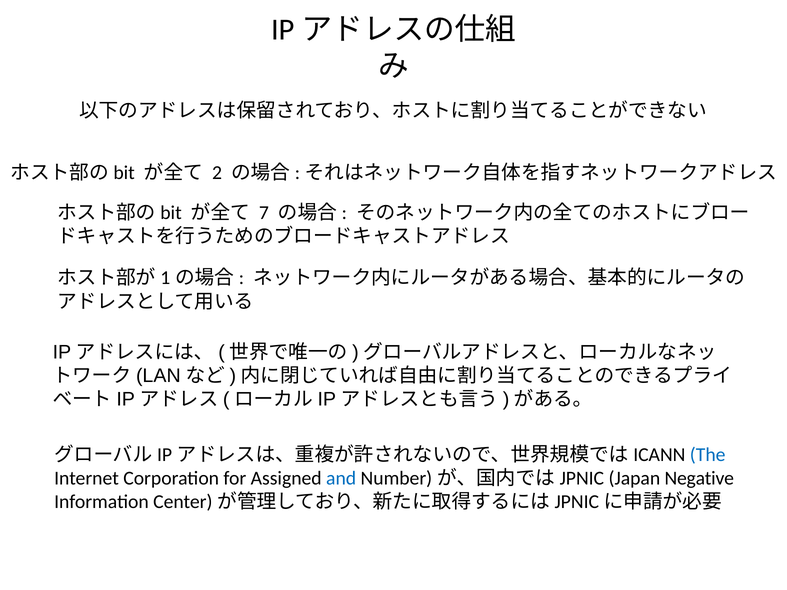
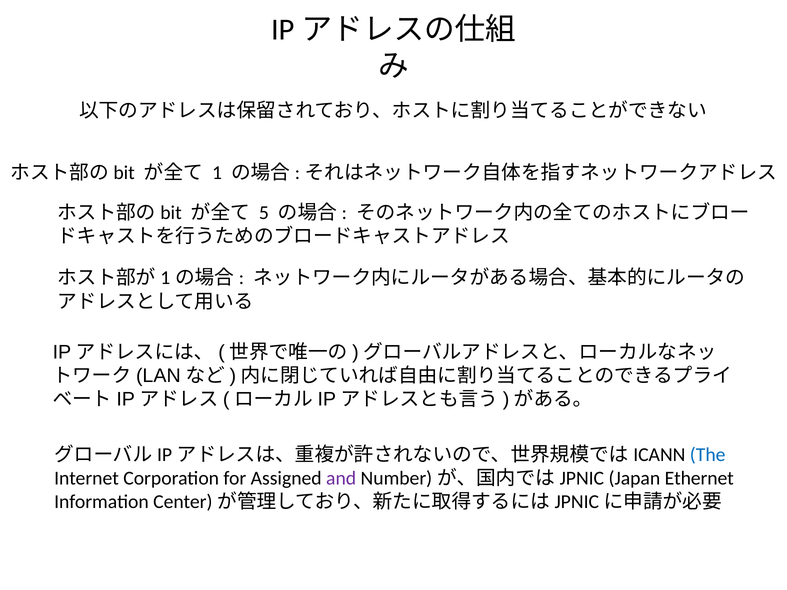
2: 2 -> 1 (217, 173)
7: 7 -> 5 (264, 213)
and colour: blue -> purple (341, 478)
Negative: Negative -> Ethernet (699, 478)
